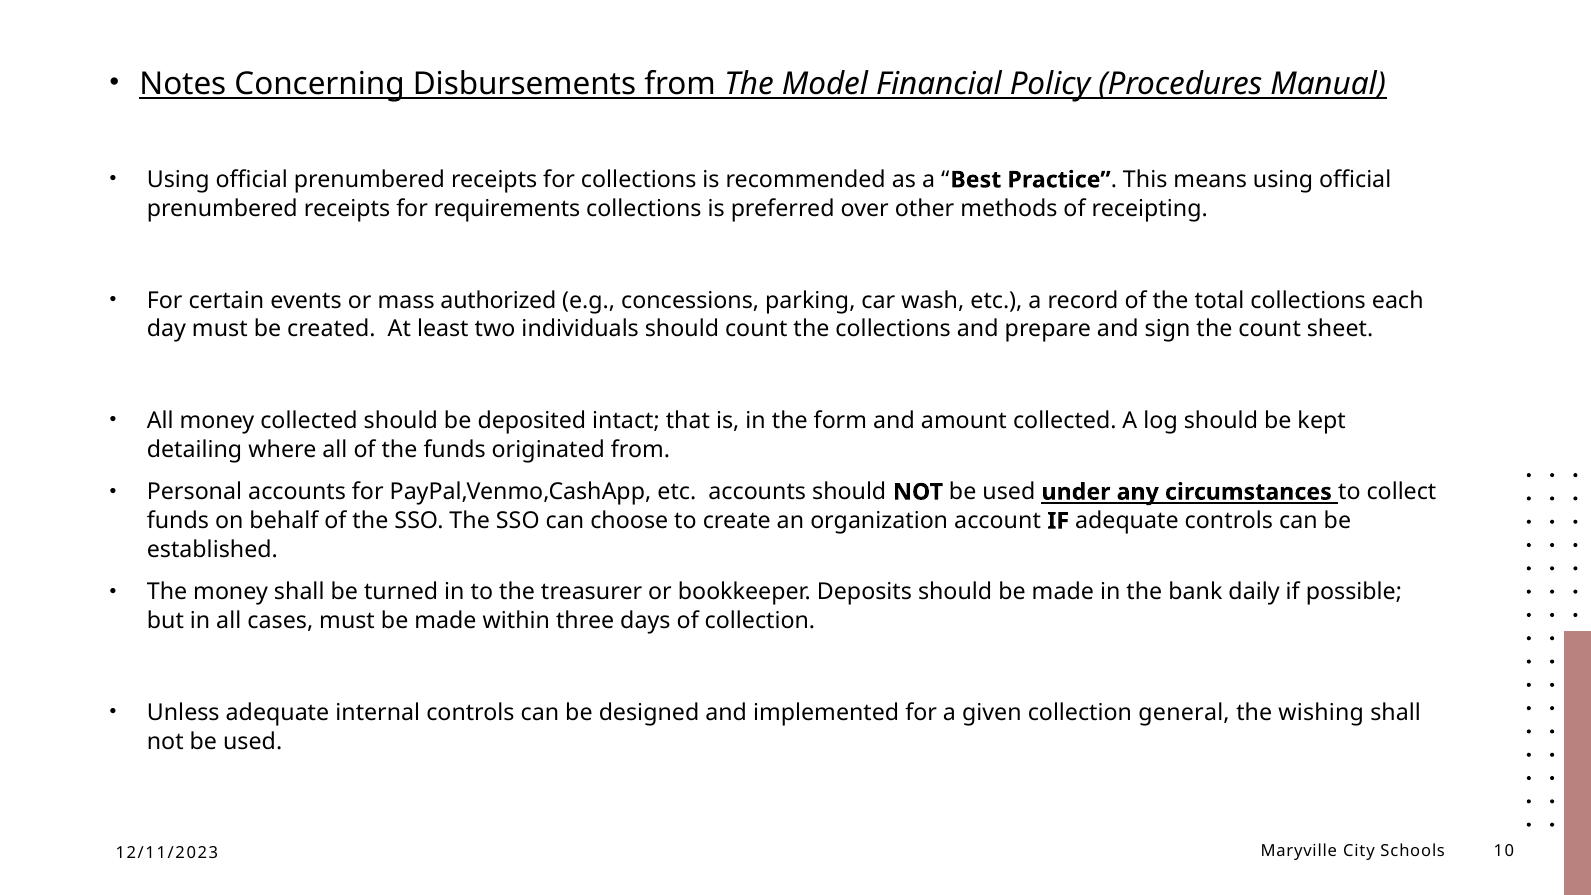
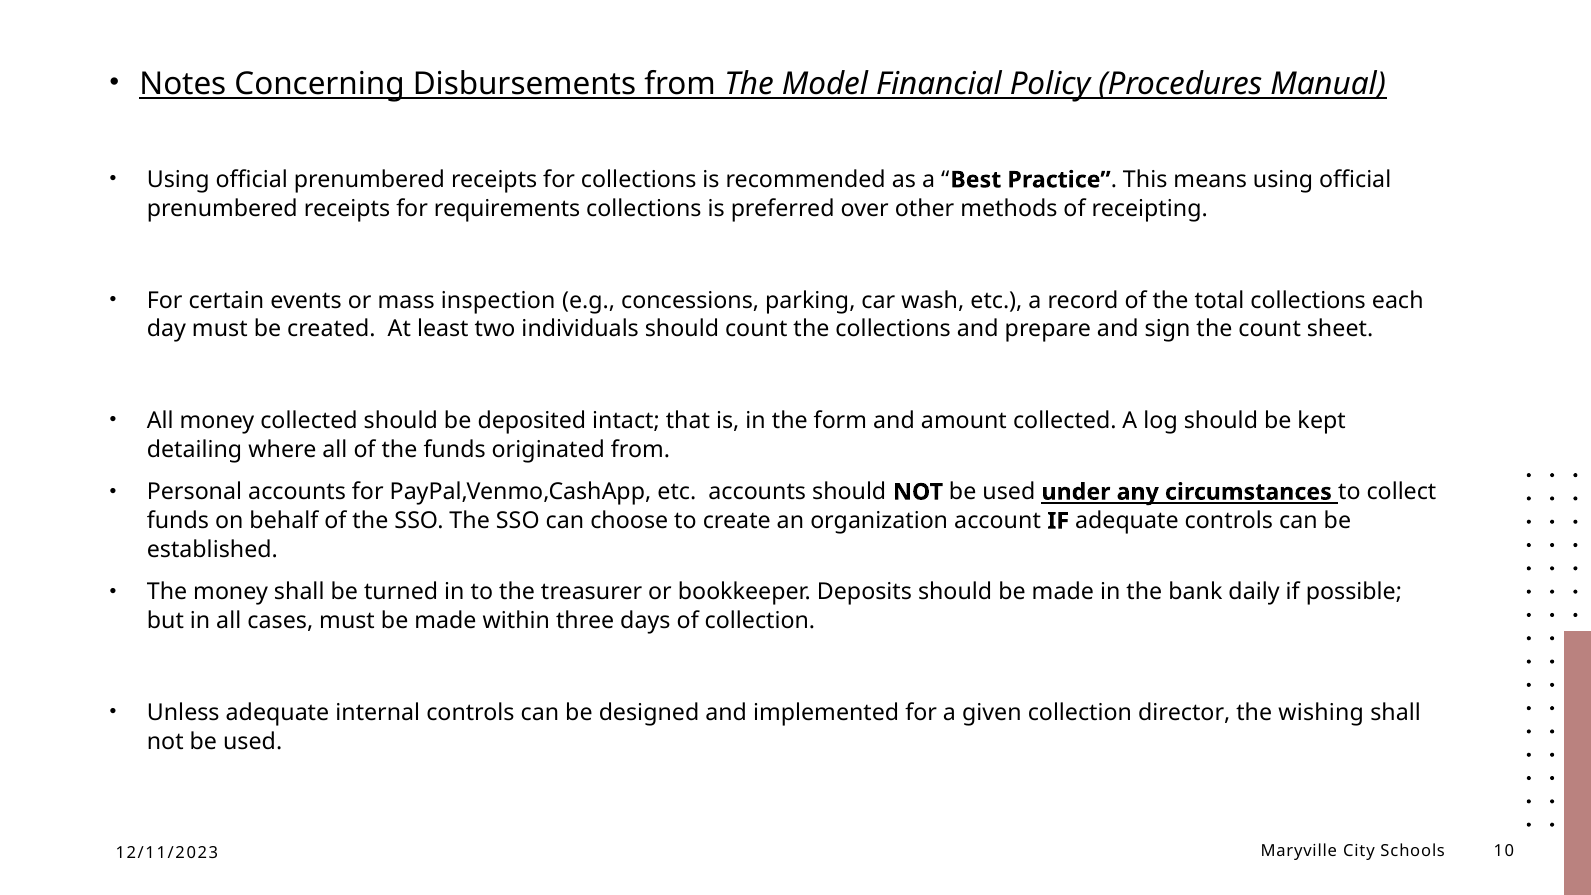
authorized: authorized -> inspection (498, 300)
general: general -> director (1184, 713)
